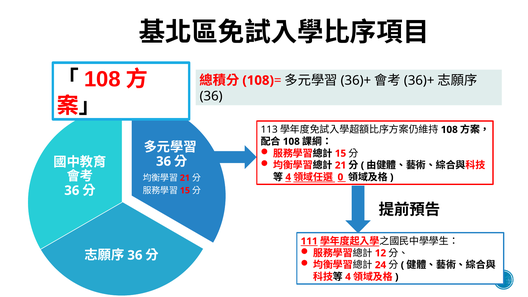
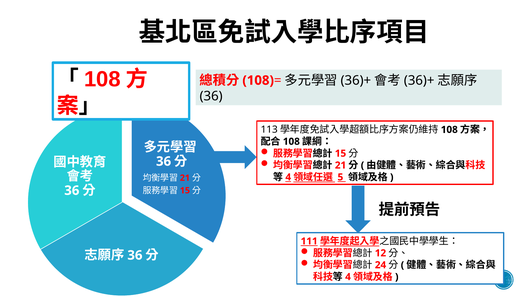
0: 0 -> 5 (340, 177)
